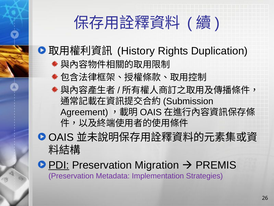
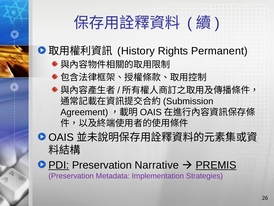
Duplication: Duplication -> Permanent (219, 51)
Migration: Migration -> Narrative (157, 165)
PREMIS underline: none -> present (216, 165)
